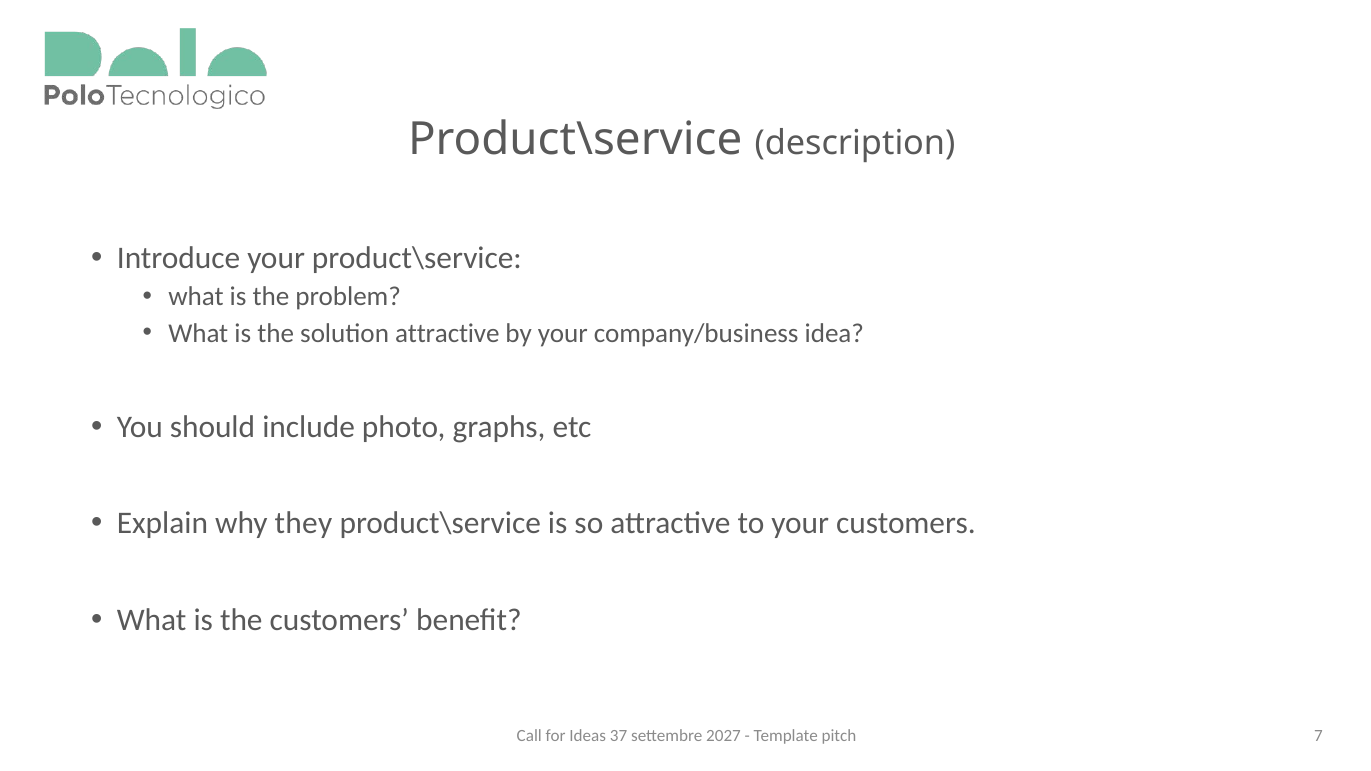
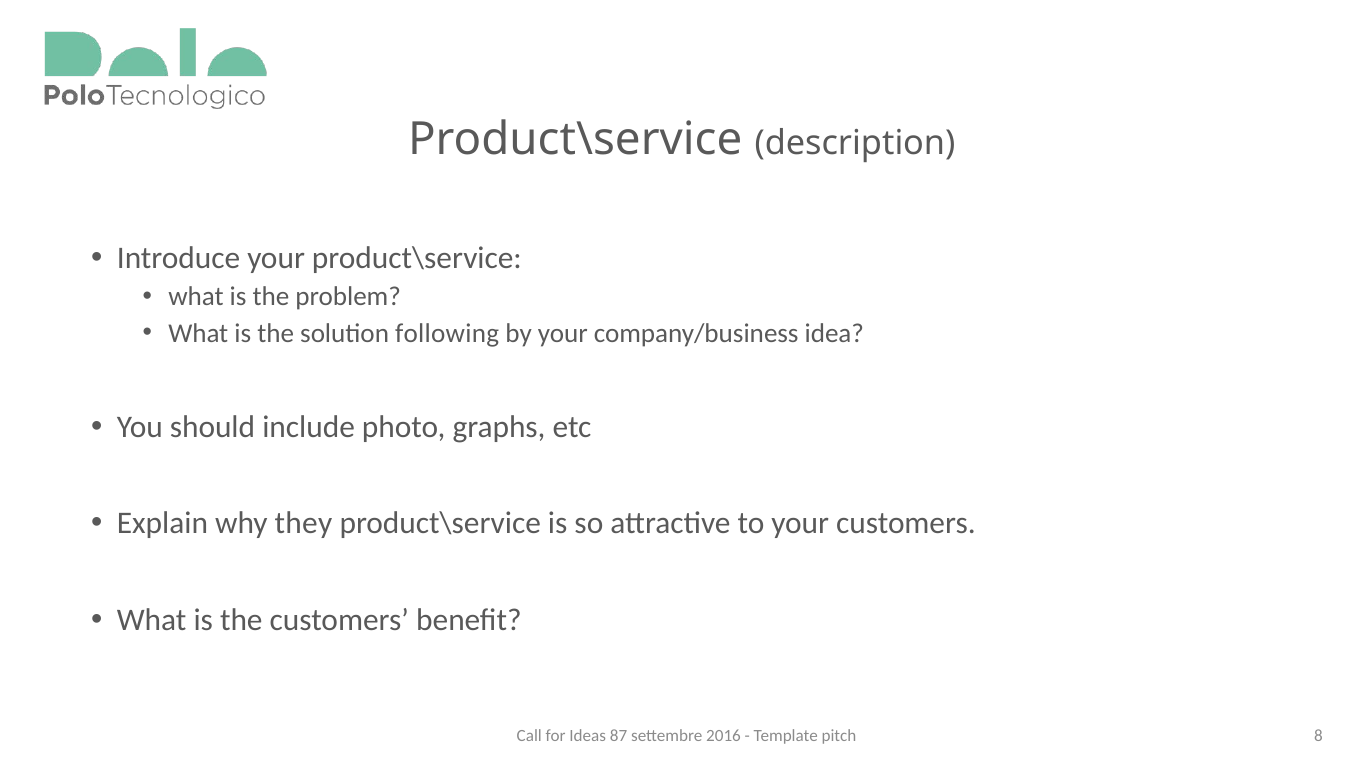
solution attractive: attractive -> following (447, 333)
37: 37 -> 87 (619, 736)
2027: 2027 -> 2016 (724, 736)
7: 7 -> 8 (1319, 736)
